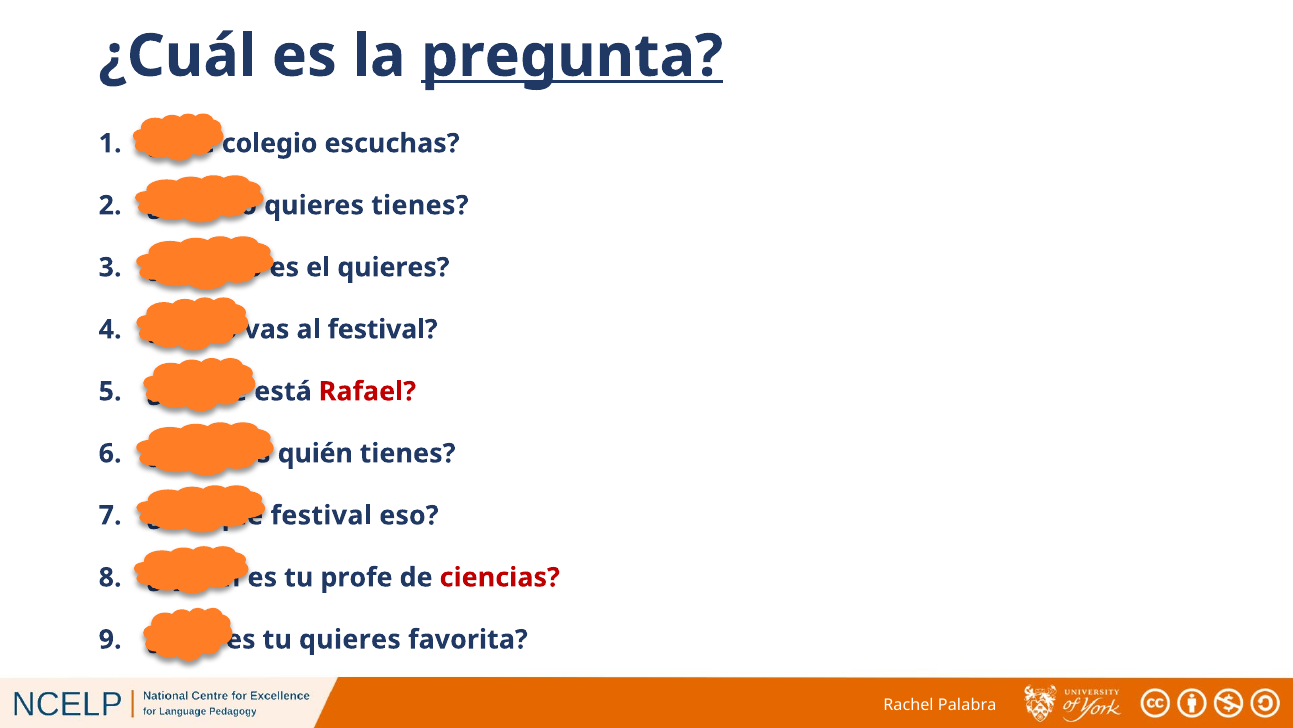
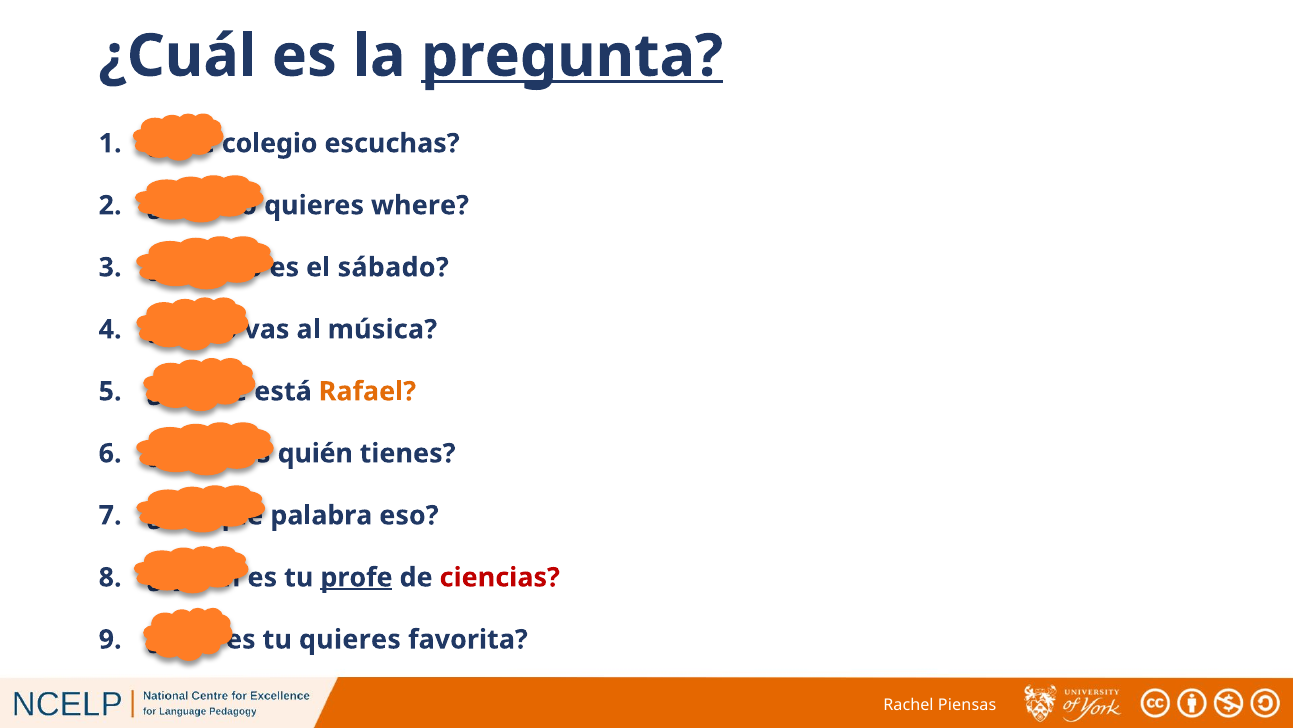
quieres tienes: tienes -> where (420, 205)
el quieres: quieres -> sábado (393, 267)
al festival: festival -> música (382, 329)
Rafael colour: red -> orange (367, 391)
festival: festival -> palabra (321, 515)
profe underline: none -> present (357, 577)
Palabra: Palabra -> Piensas (967, 704)
